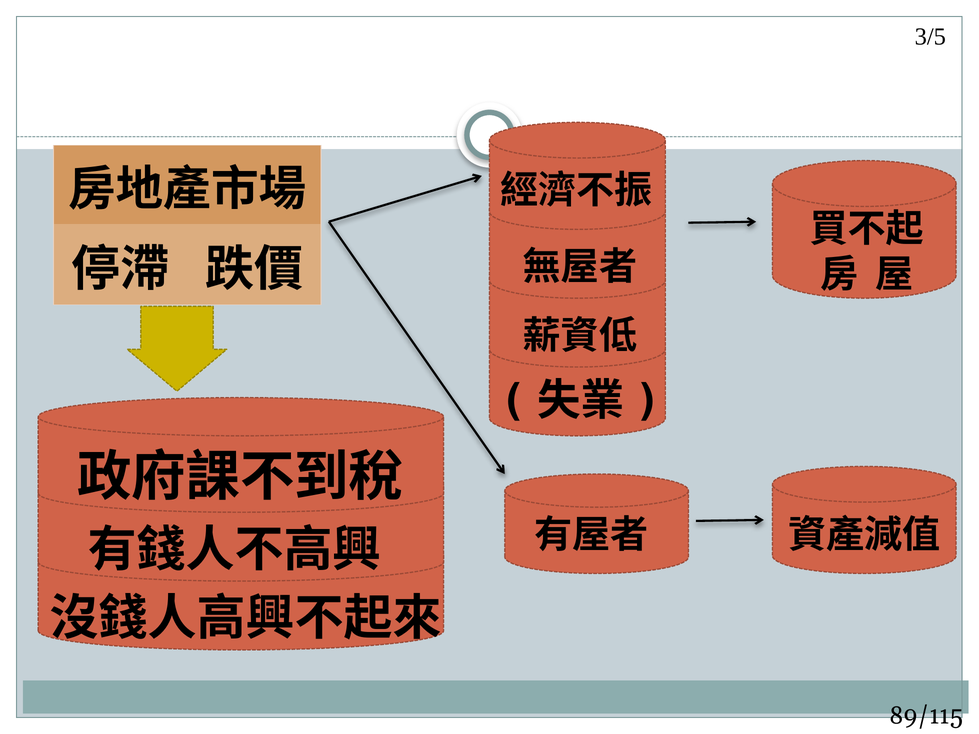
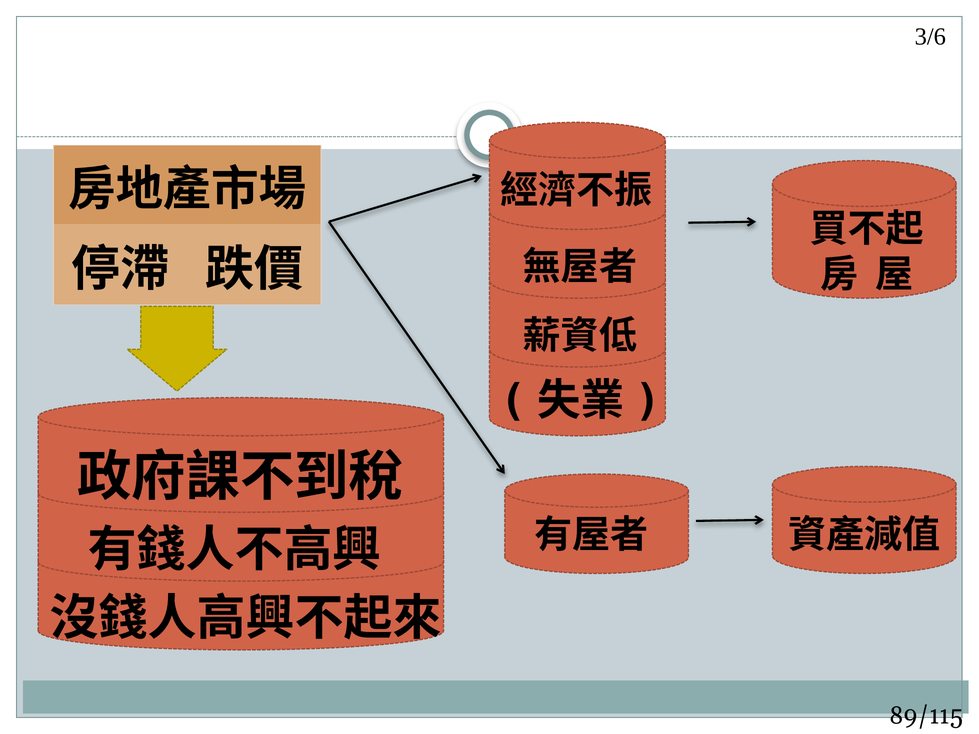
3/5: 3/5 -> 3/6 (930, 37)
